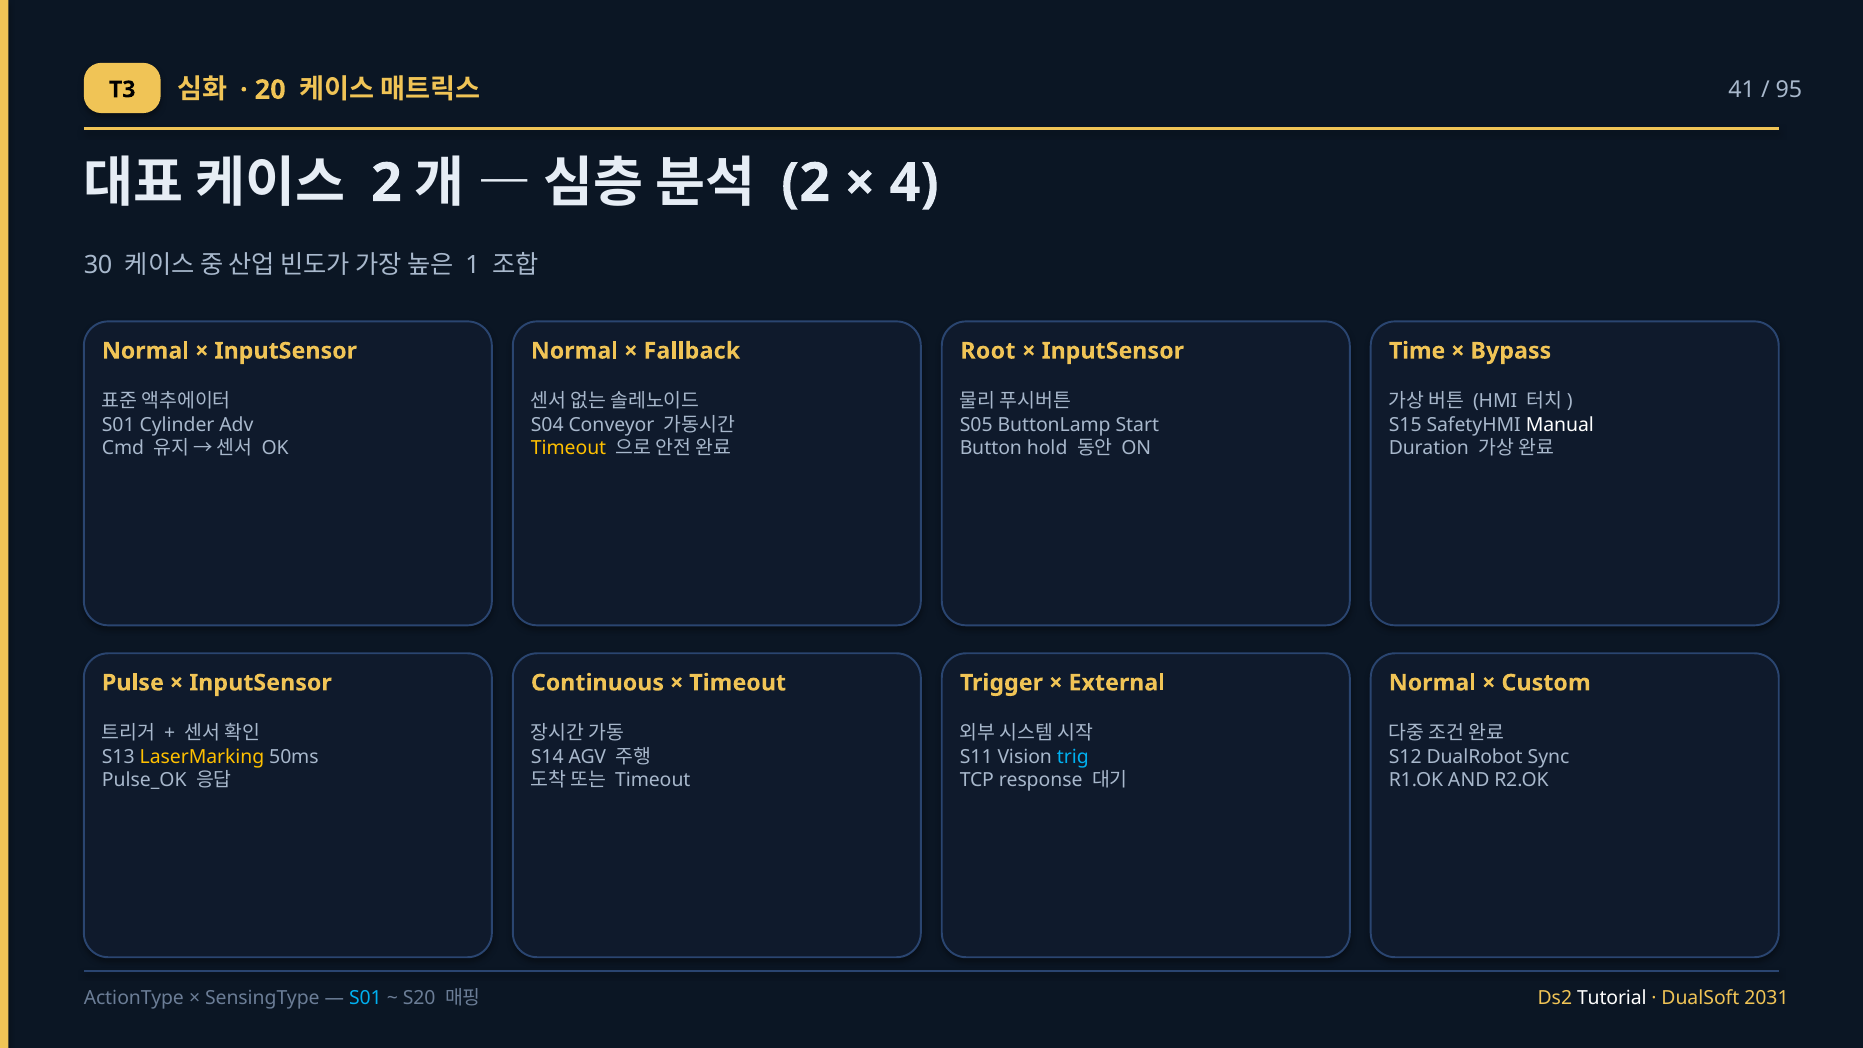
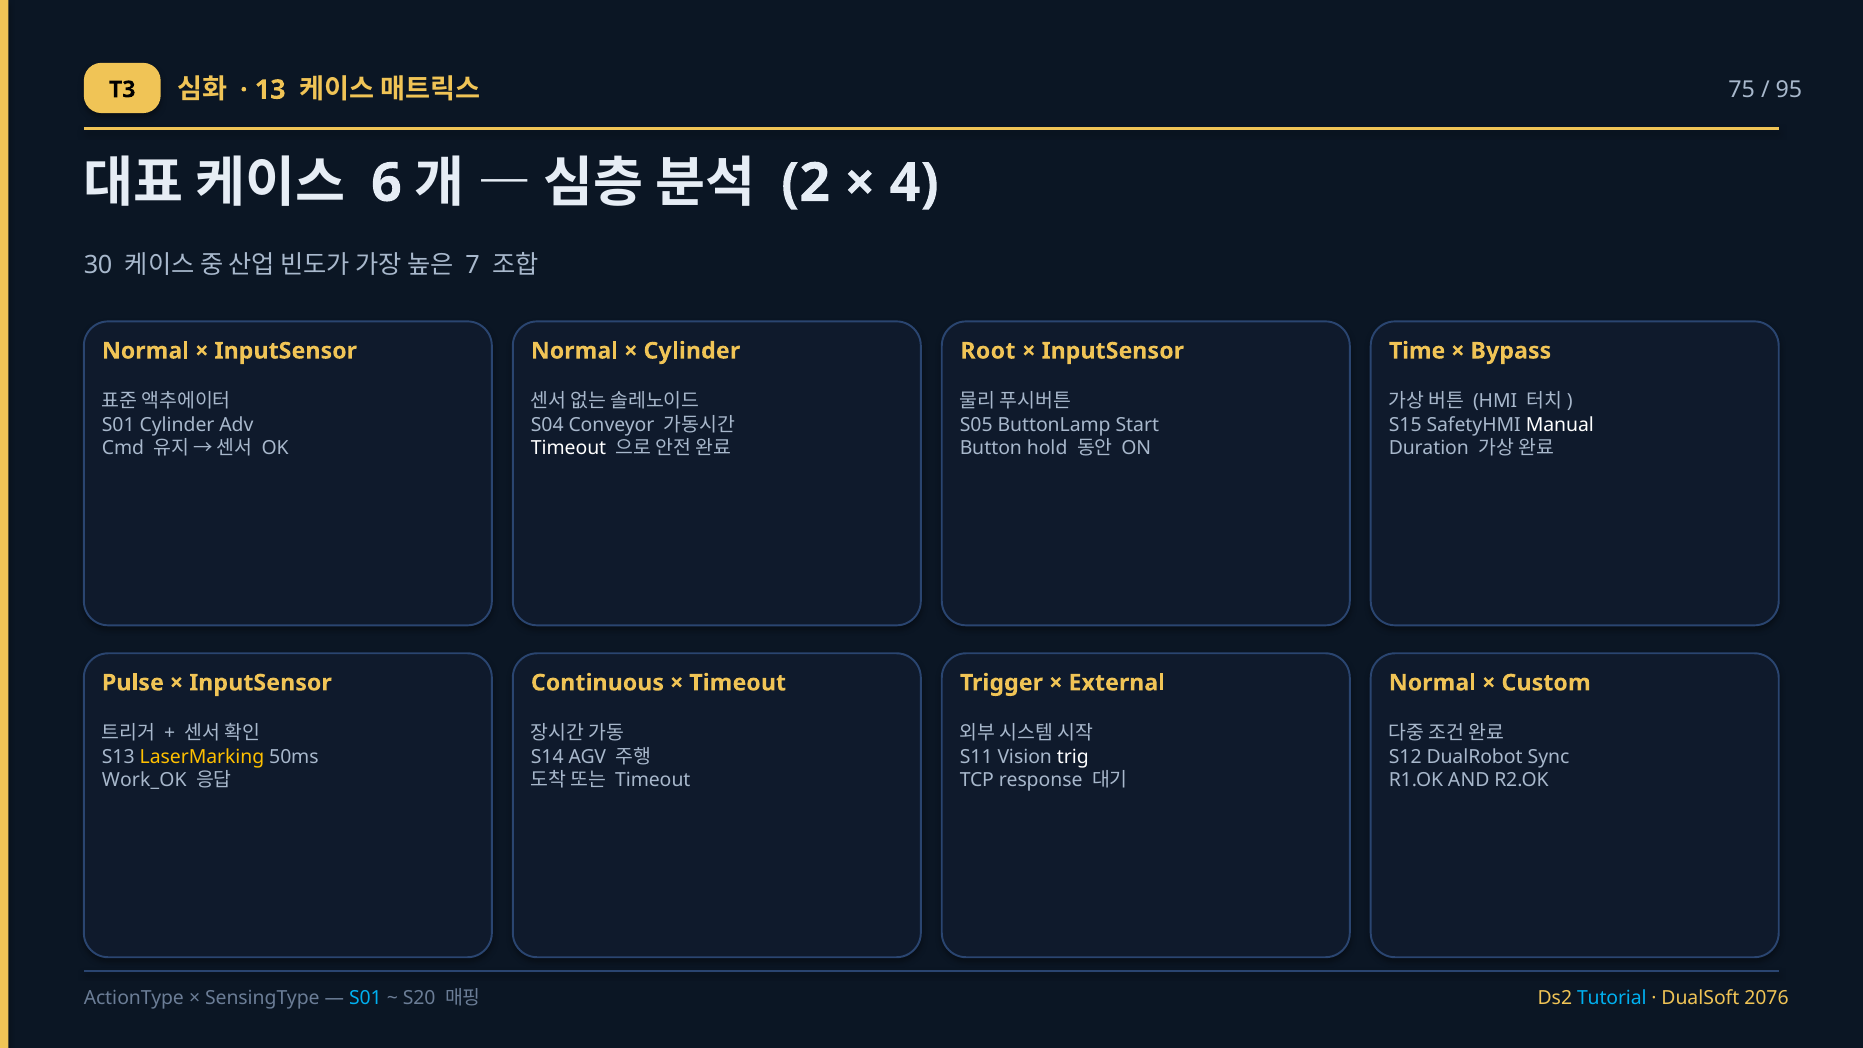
20: 20 -> 13 (270, 90)
41: 41 -> 75 (1742, 90)
2: 2 -> 6 (386, 183)
1: 1 -> 7 (473, 266)
Fallback: Fallback -> Cylinder (692, 351)
Timeout colour: yellow -> white (569, 448)
trig colour: light blue -> white (1073, 757)
Pulse_OK: Pulse_OK -> Work_OK (144, 780)
Tutorial colour: white -> light blue (1612, 998)
2031: 2031 -> 2076 (1766, 998)
